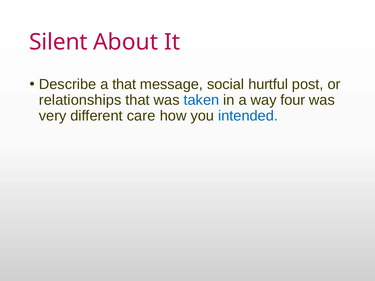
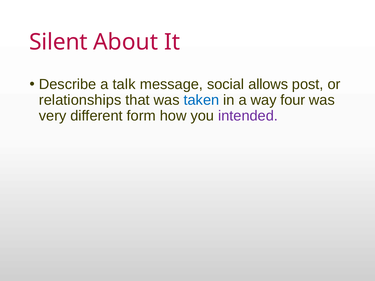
a that: that -> talk (124, 85)
hurtful: hurtful -> allows (268, 85)
care: care -> form (141, 116)
intended colour: blue -> purple (248, 116)
